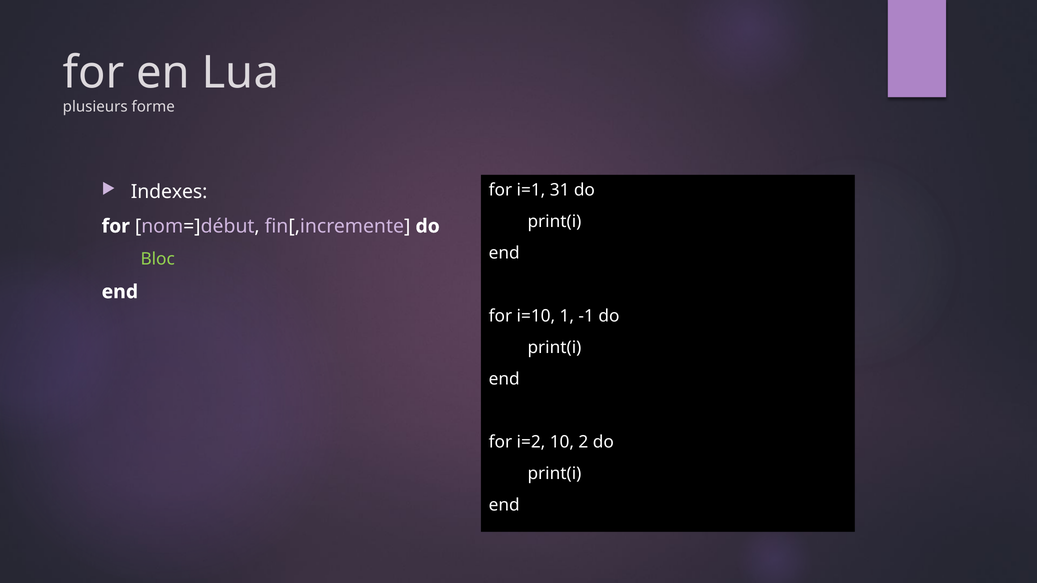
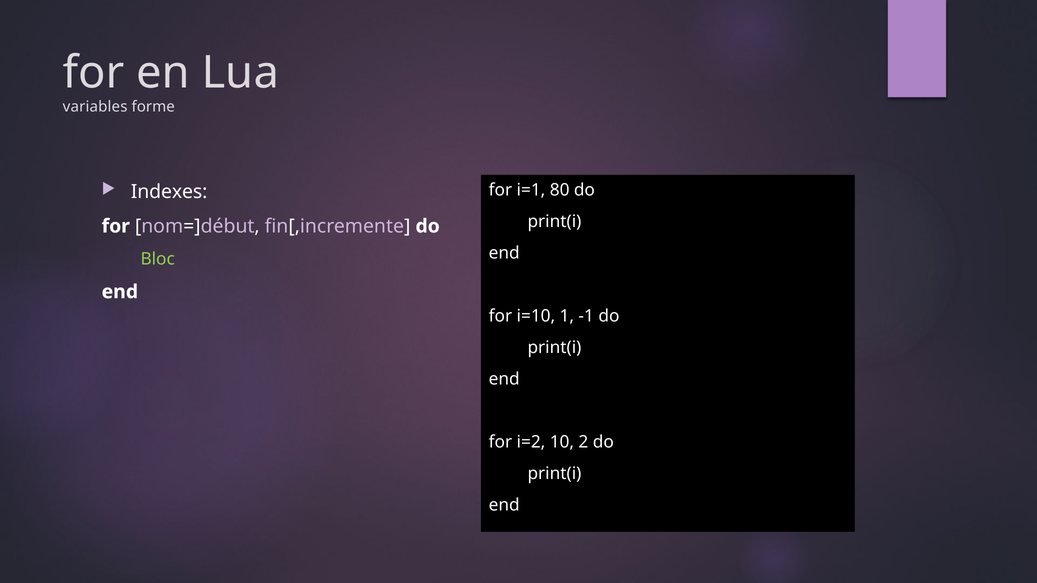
plusieurs: plusieurs -> variables (95, 107)
31: 31 -> 80 (560, 190)
